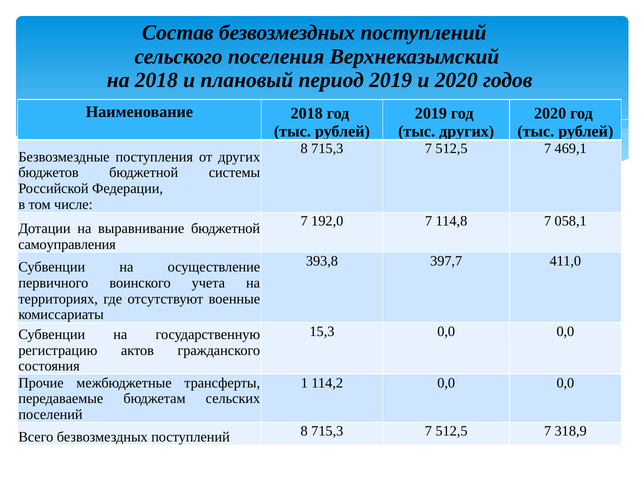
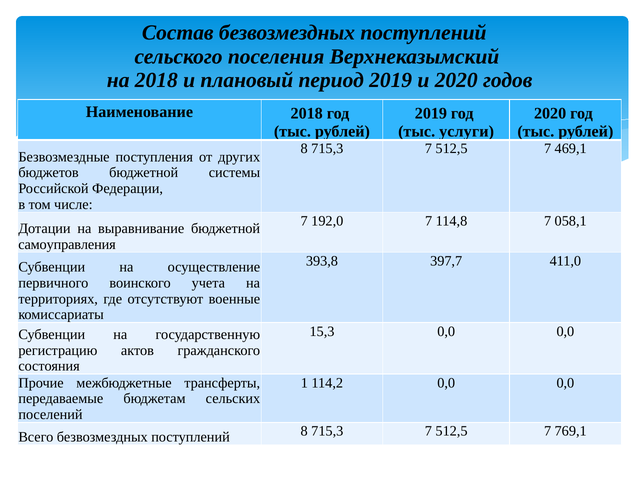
тыс других: других -> услуги (467, 131)
318,9: 318,9 -> 769,1 (571, 431)
